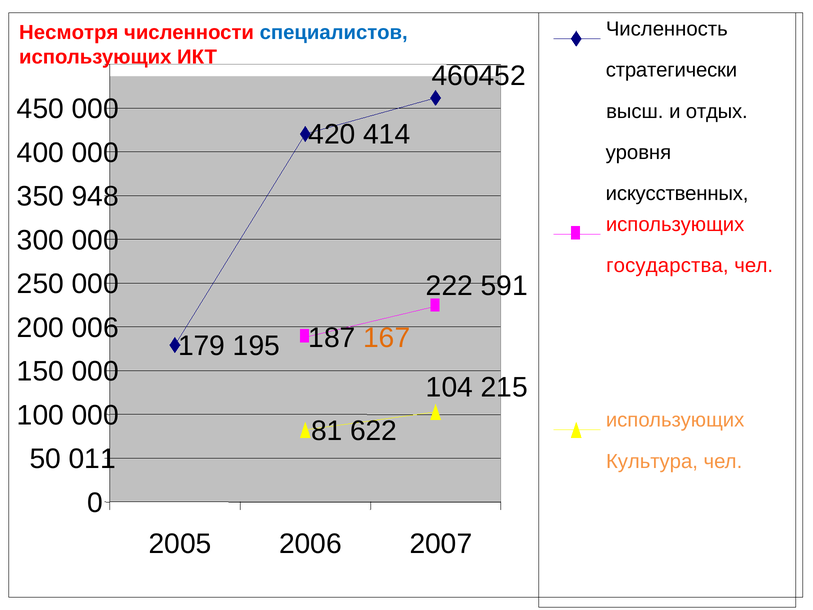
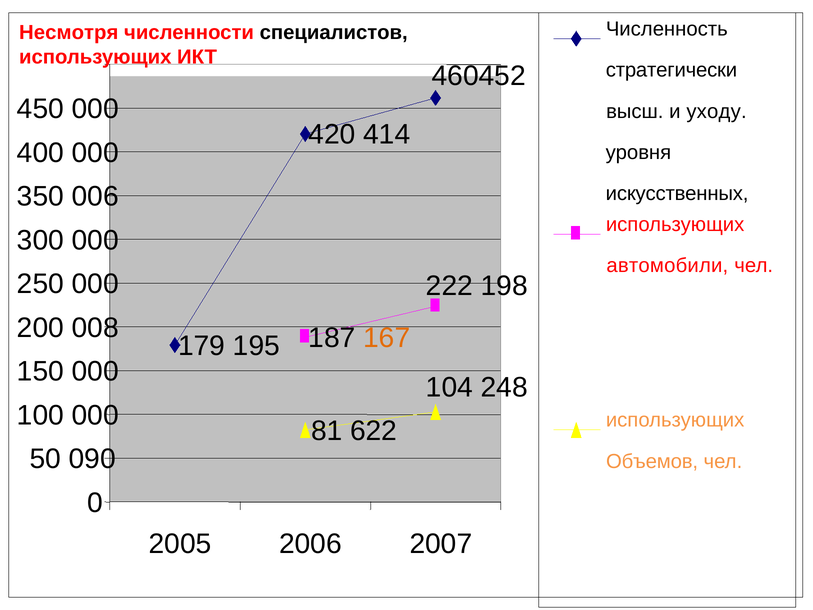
специалистов colour: blue -> black (334, 33)
отдых: отдых -> уходу (717, 111)
948: 948 -> 006 (95, 196)
государства: государства -> автомобили (667, 266)
591: 591 -> 198 (504, 286)
006: 006 -> 008 (95, 328)
215: 215 -> 248 (504, 387)
011: 011 -> 090 (92, 459)
Культура: Культура -> Объемов (652, 461)
